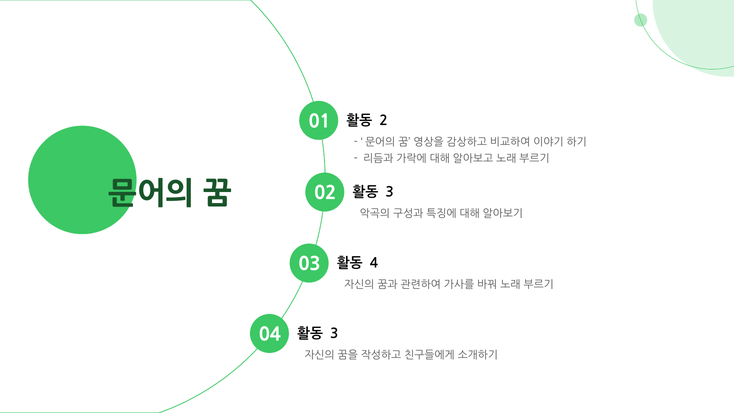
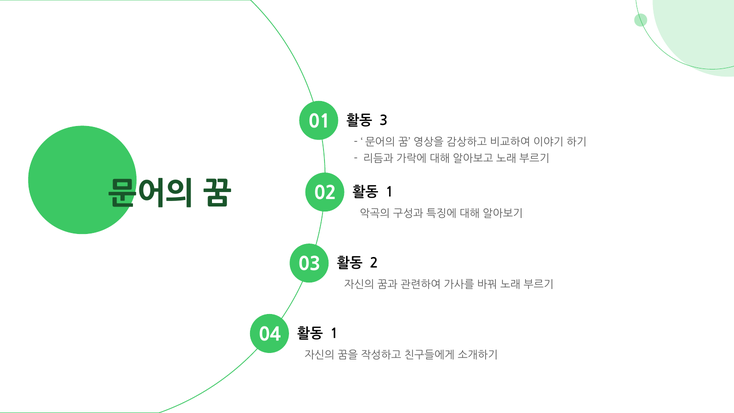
2: 2 -> 3 (384, 121)
3: 3 -> 1 (390, 192)
4: 4 -> 2 (374, 263)
3: 3 -> 1 (334, 334)
